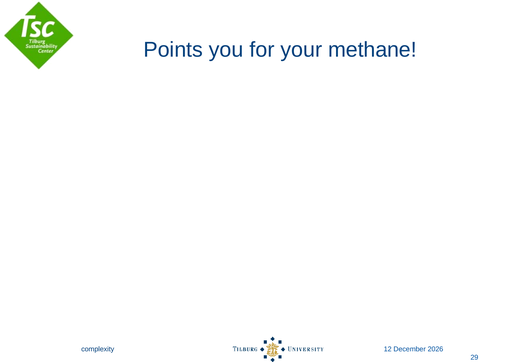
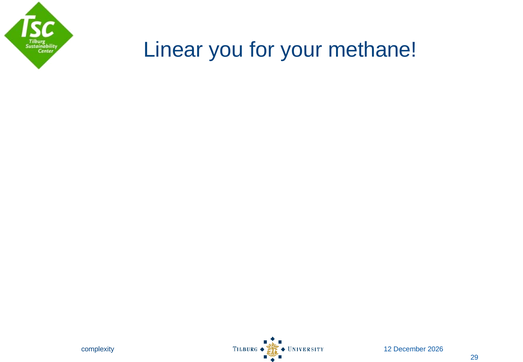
Points: Points -> Linear (173, 50)
